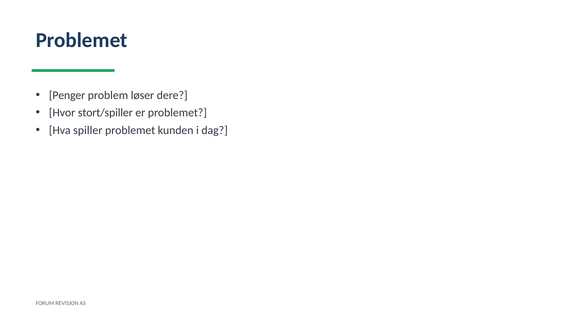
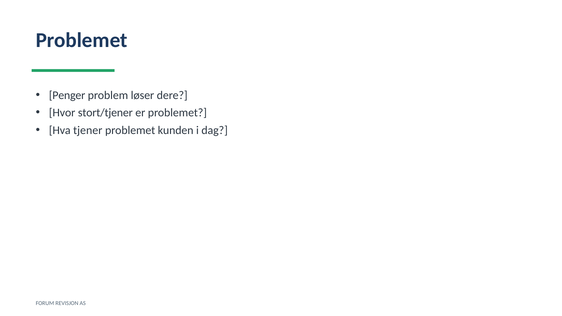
stort/spiller: stort/spiller -> stort/tjener (105, 113)
spiller: spiller -> tjener (88, 130)
